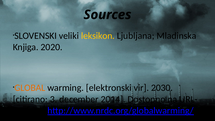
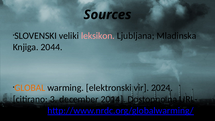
leksikon colour: yellow -> pink (98, 36)
2020: 2020 -> 2044 (52, 47)
2030: 2030 -> 2024 (162, 88)
